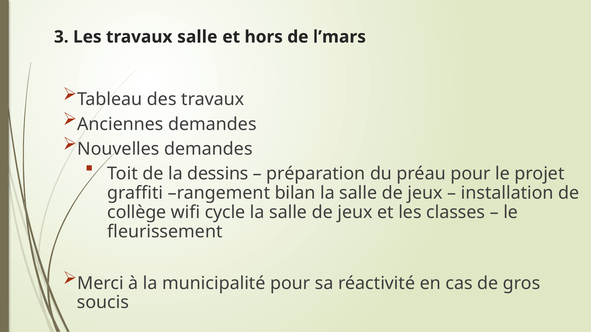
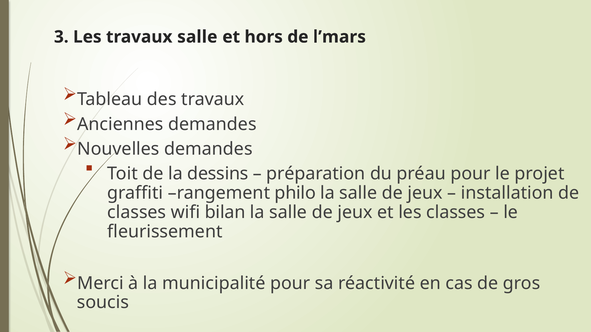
bilan: bilan -> philo (295, 193)
collège: collège -> classes (137, 213)
cycle: cycle -> bilan (225, 213)
